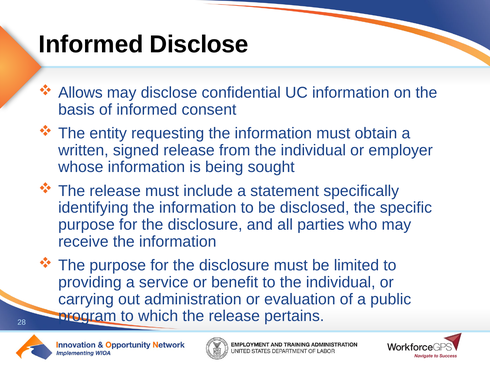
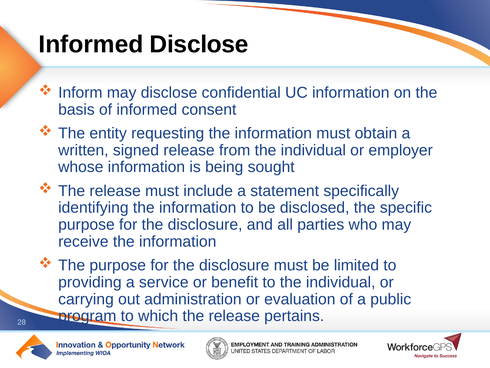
Allows: Allows -> Inform (80, 92)
